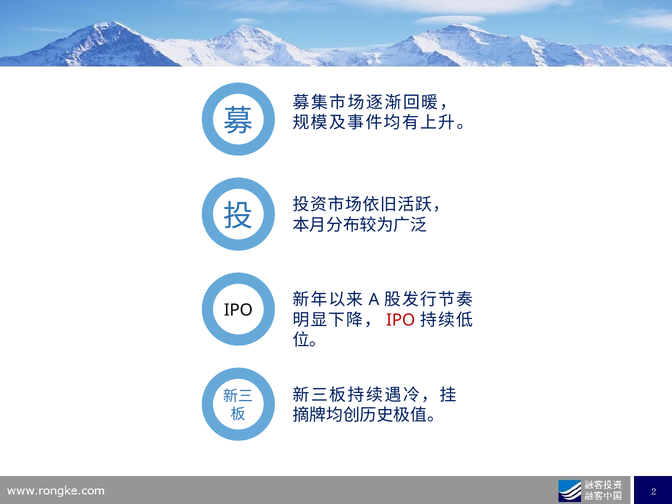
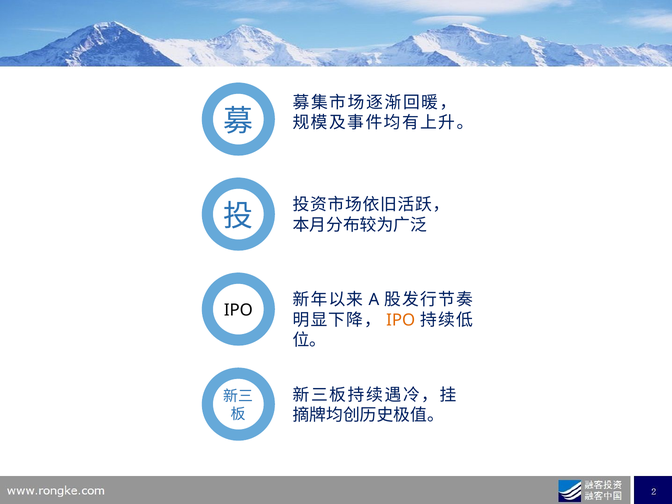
IPO colour: red -> orange (401, 320)
